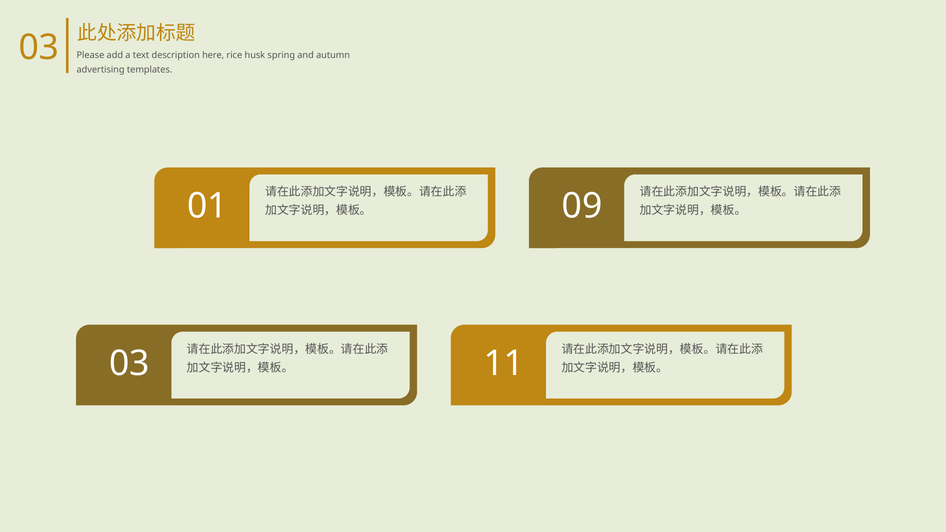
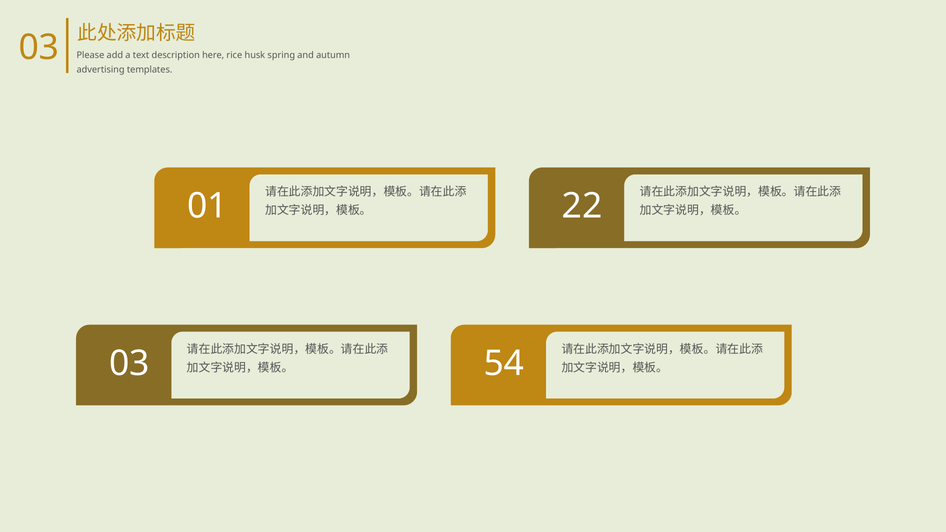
09: 09 -> 22 (582, 206)
11: 11 -> 54 (504, 363)
